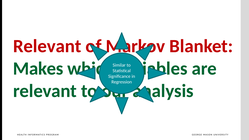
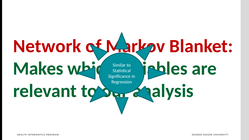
Relevant: Relevant -> Network (47, 46)
